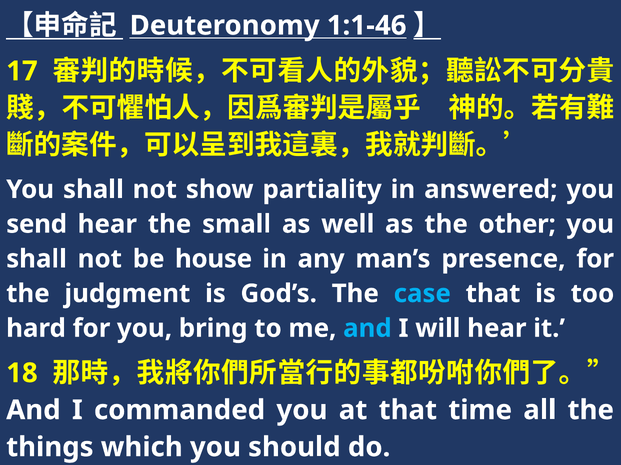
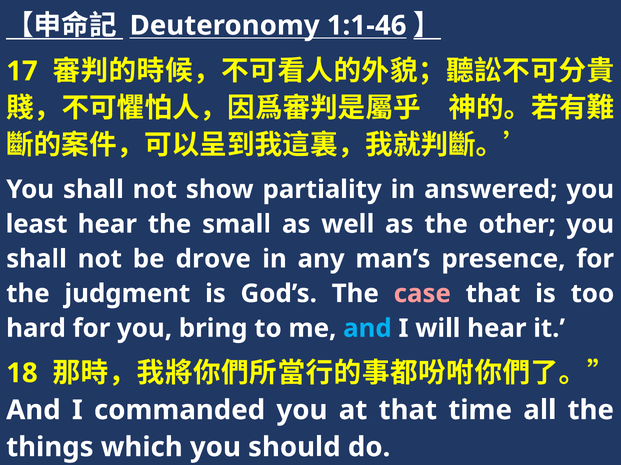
send: send -> least (37, 225)
house: house -> drove (213, 259)
case colour: light blue -> pink (422, 294)
